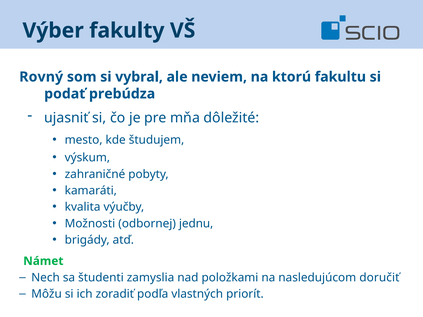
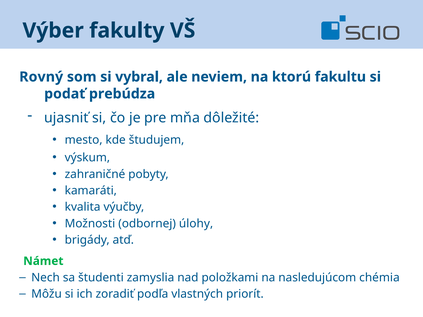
jednu: jednu -> úlohy (196, 224)
doručiť: doručiť -> chémia (379, 278)
